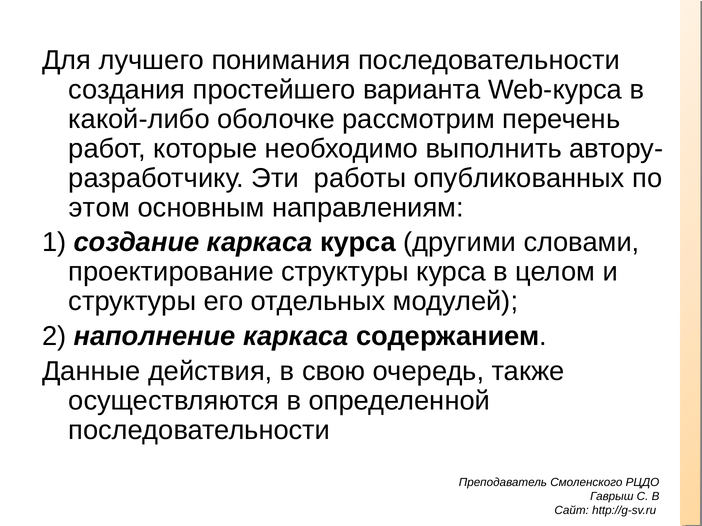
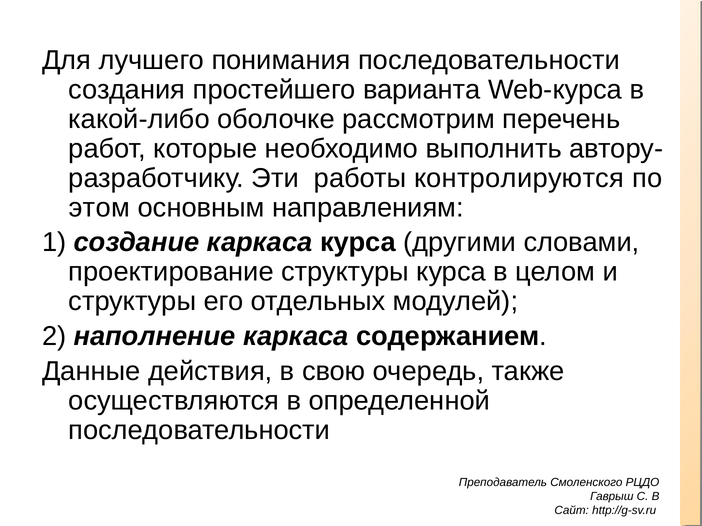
опубликованных: опубликованных -> контролируются (519, 178)
